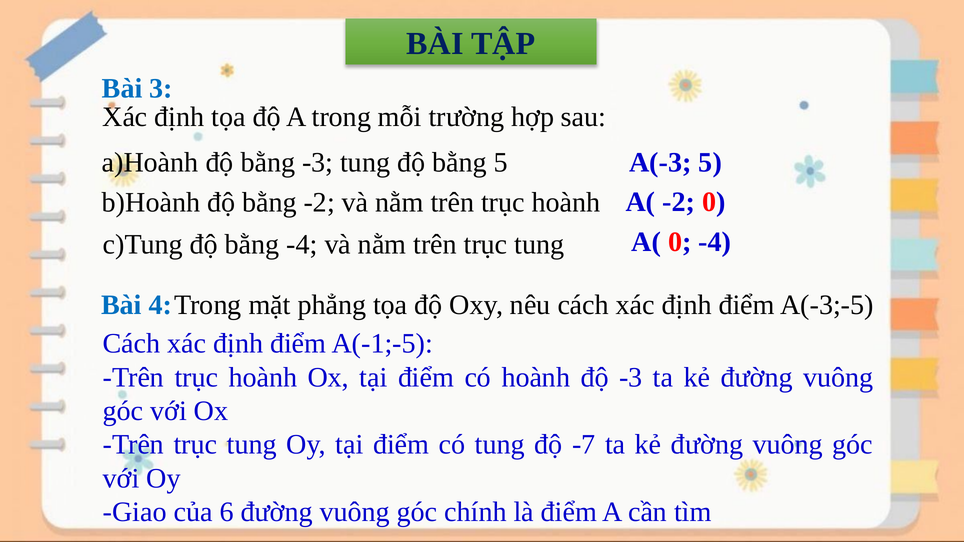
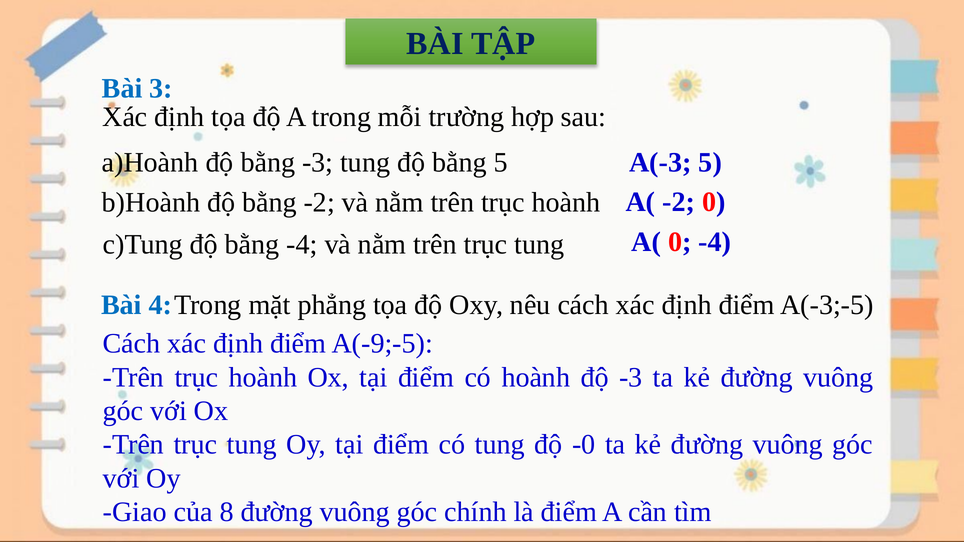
A(-1;-5: A(-1;-5 -> A(-9;-5 (382, 344)
-7: -7 -> -0 (584, 445)
6: 6 -> 8 (227, 512)
